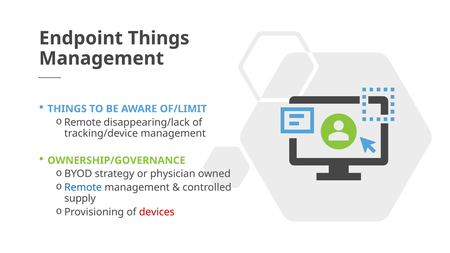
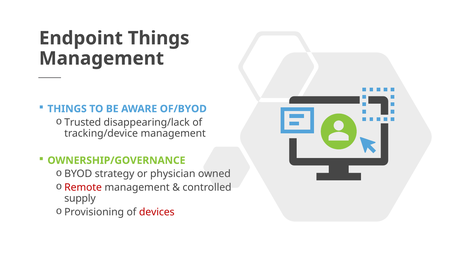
OF/LIMIT: OF/LIMIT -> OF/BYOD (183, 109)
Remote: Remote -> Trusted (83, 122)
Remote colour: blue -> red (83, 187)
